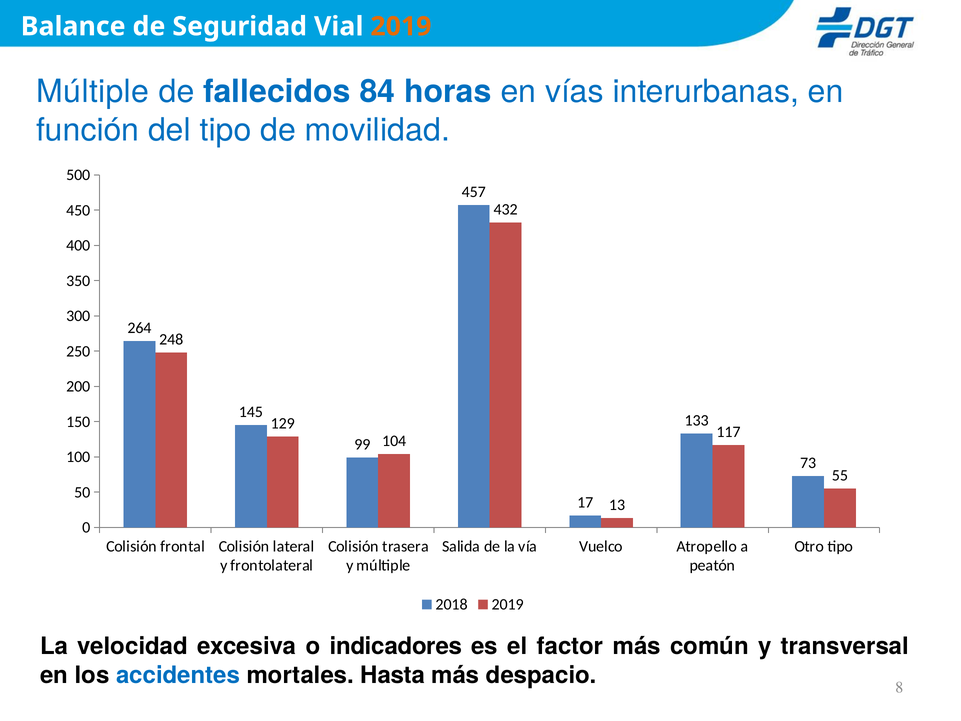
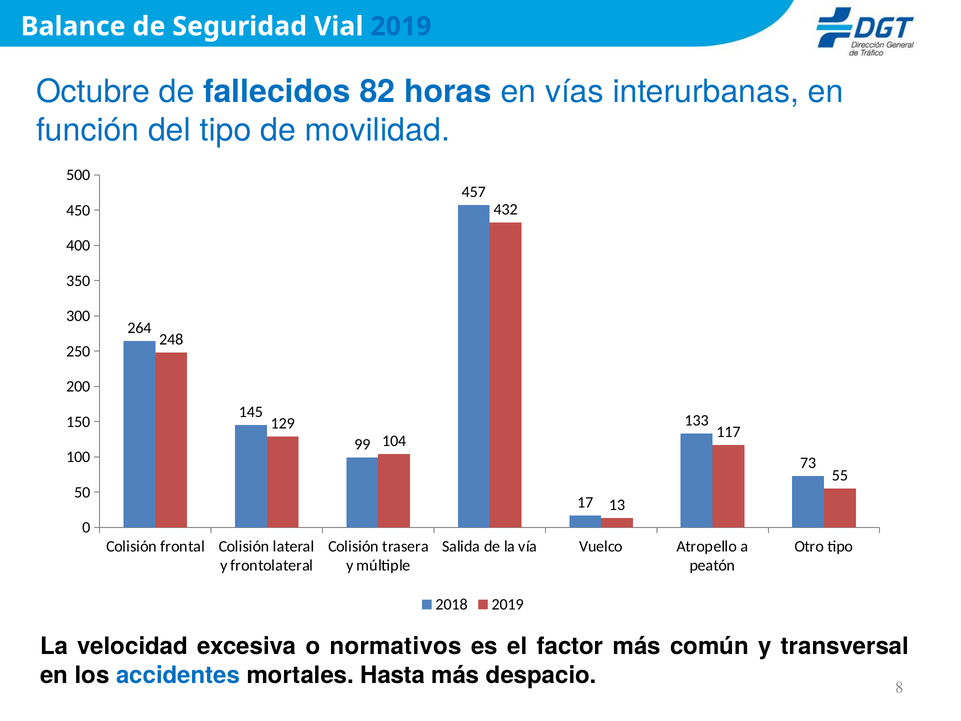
2019 colour: orange -> blue (401, 26)
Múltiple: Múltiple -> Octubre (93, 92)
84: 84 -> 82 (377, 92)
indicadores: indicadores -> normativos (396, 646)
